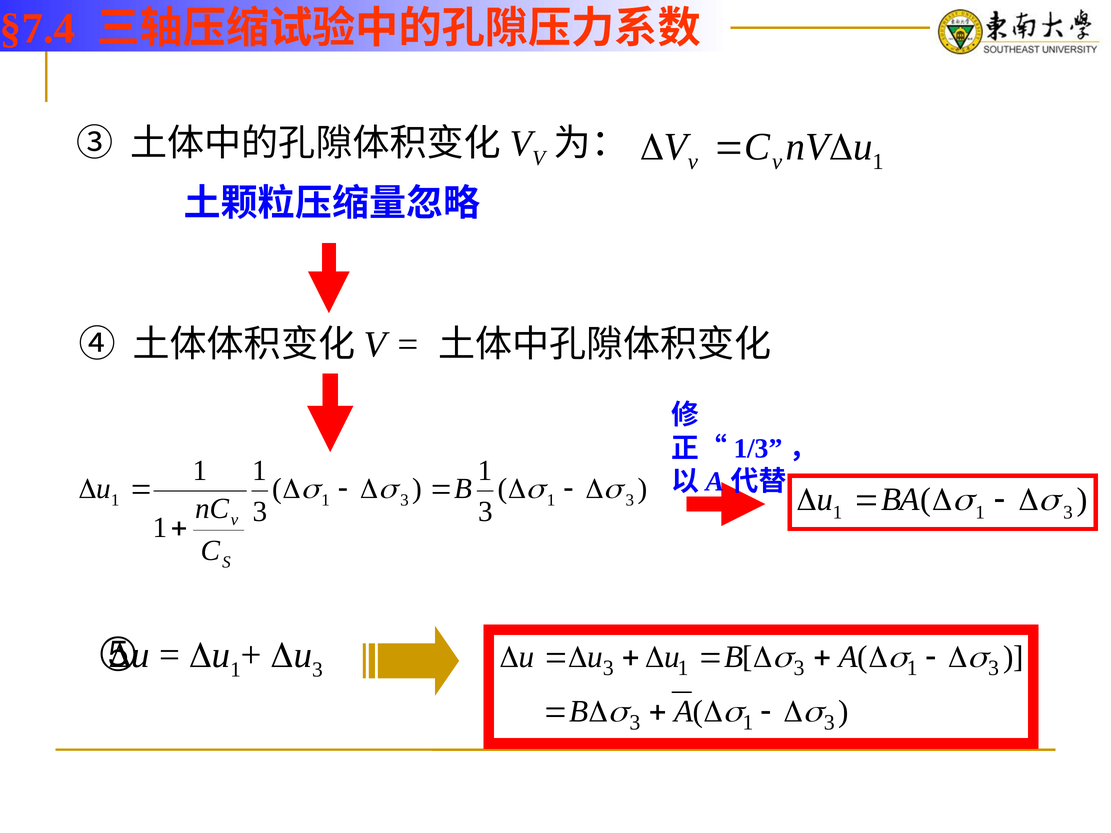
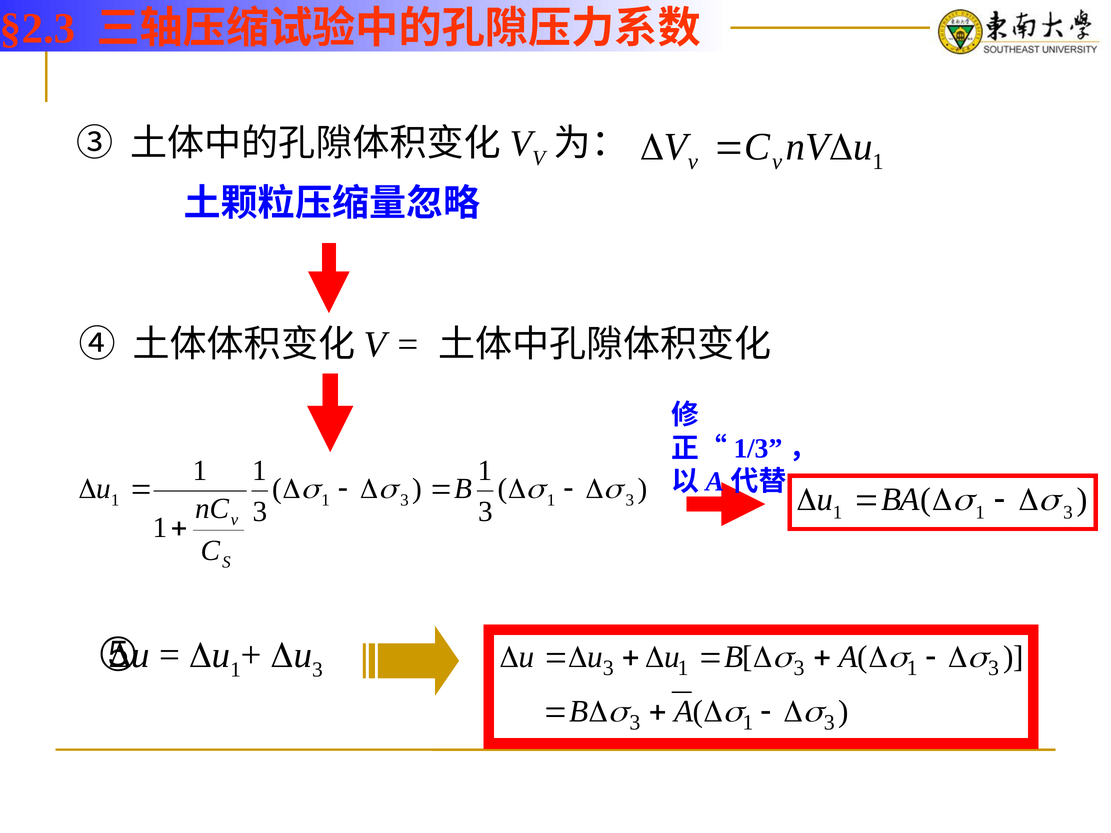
§7.4: §7.4 -> §2.3 (38, 29)
